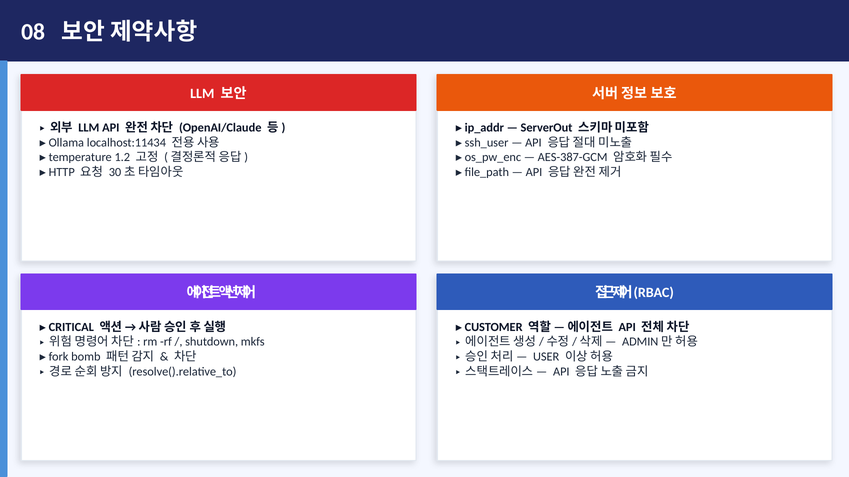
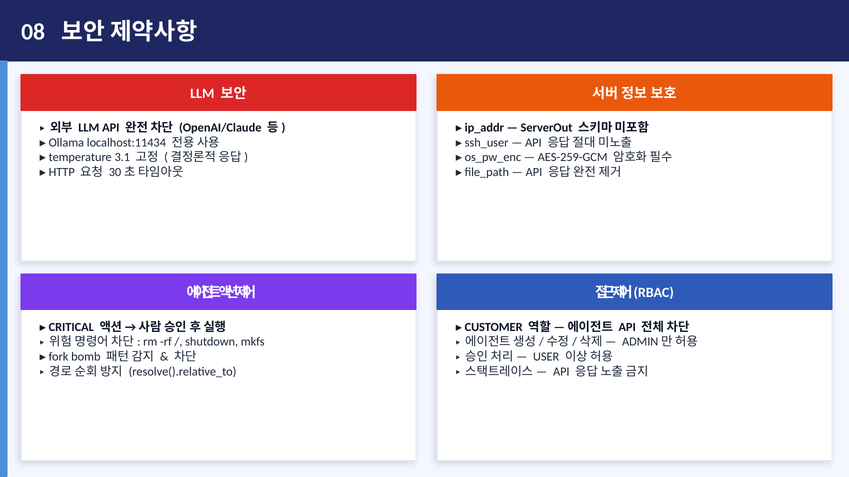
1.2: 1.2 -> 3.1 (122, 158)
AES-387-GCM: AES-387-GCM -> AES-259-GCM (573, 158)
